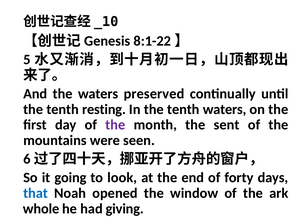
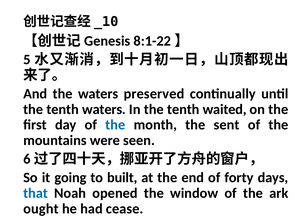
tenth resting: resting -> waters (104, 109)
tenth waters: waters -> waited (225, 109)
the colour: purple -> blue (115, 124)
look: look -> built (122, 177)
whole: whole -> ought (41, 208)
giving: giving -> cease (125, 208)
